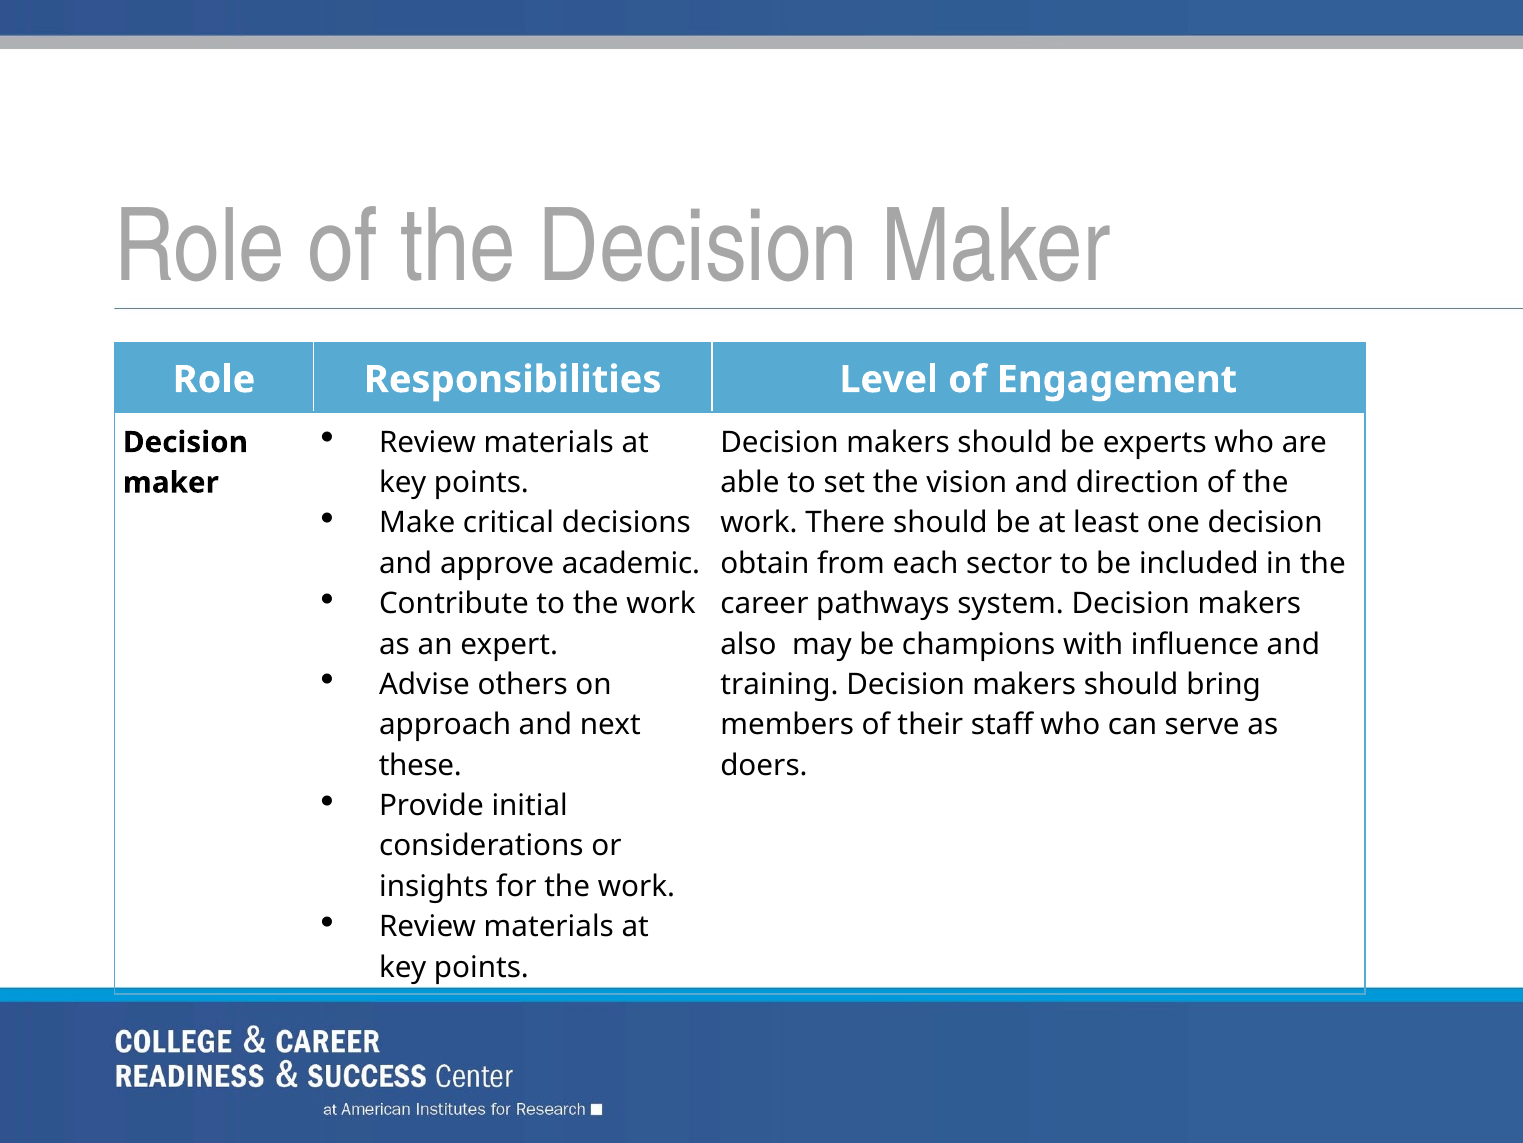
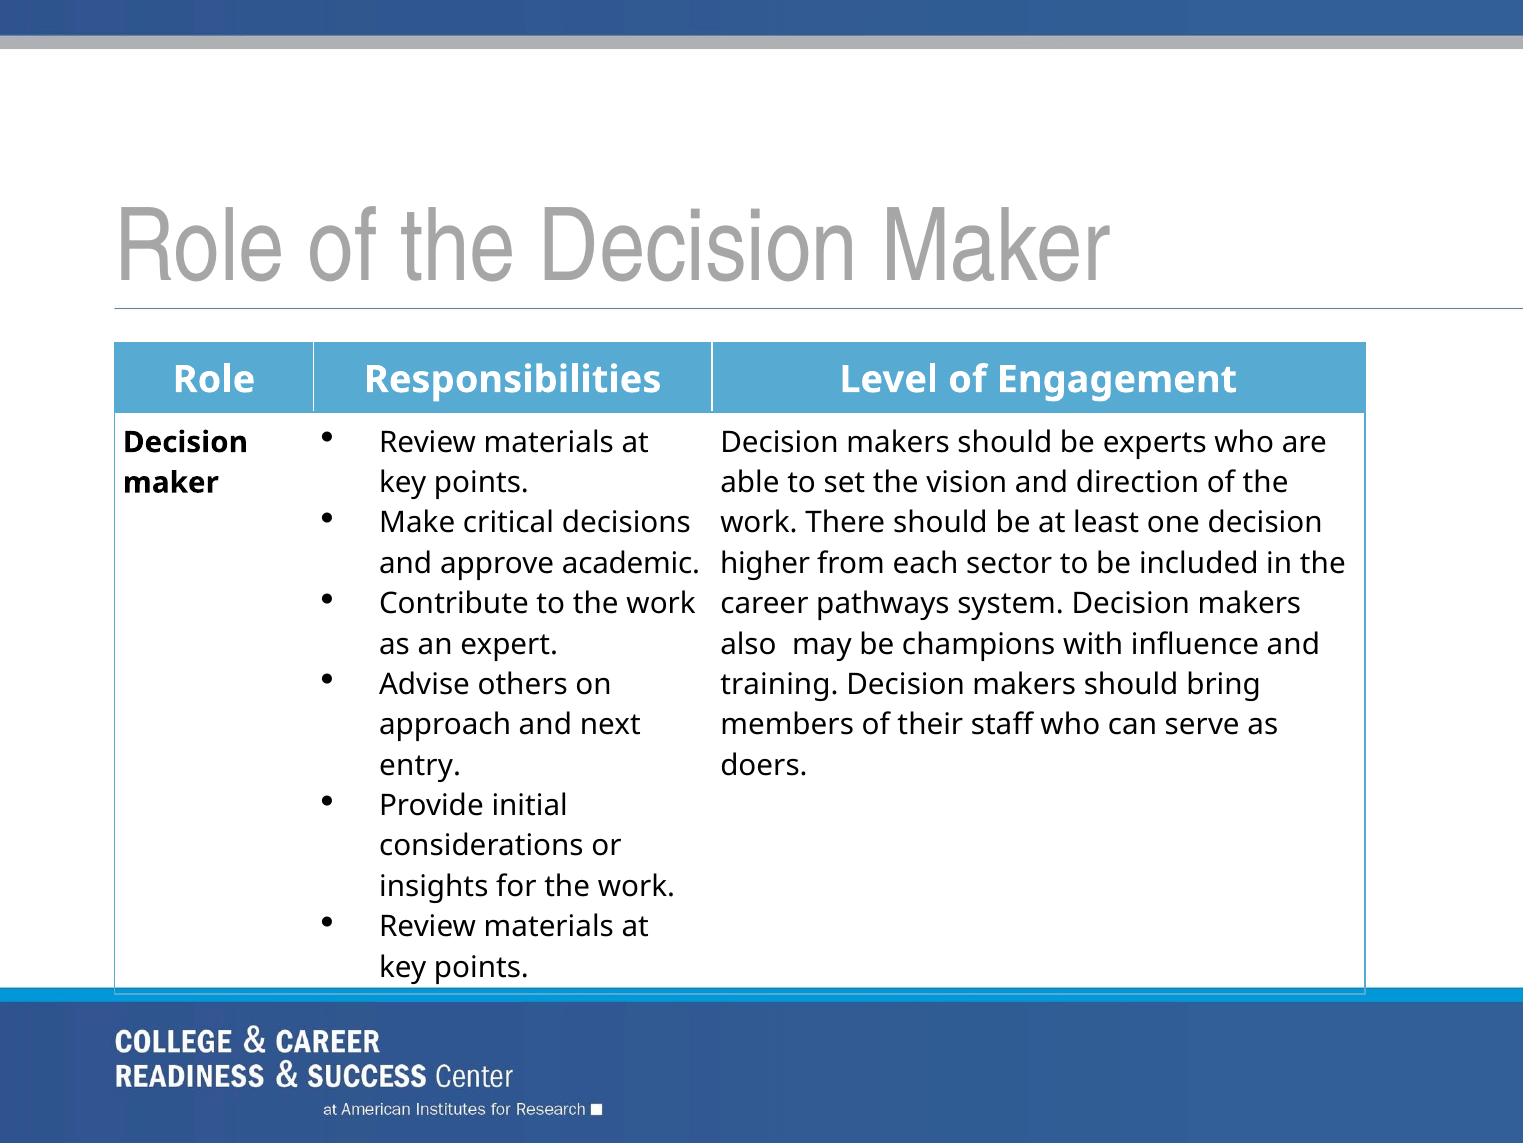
obtain: obtain -> higher (765, 563)
these: these -> entry (420, 765)
